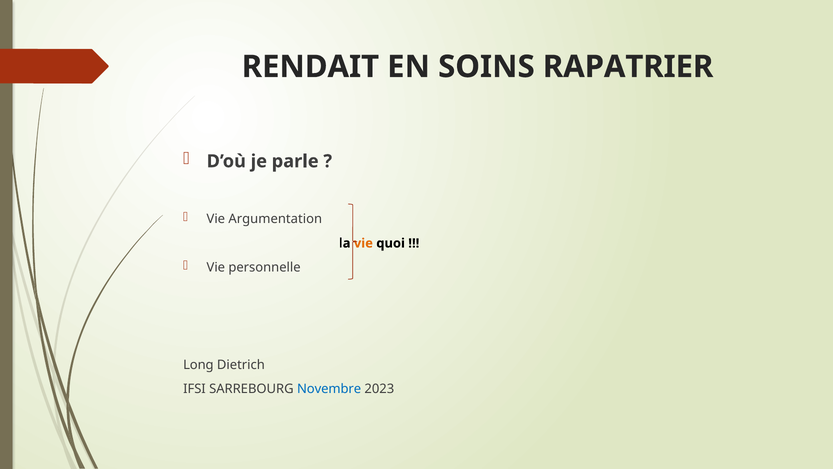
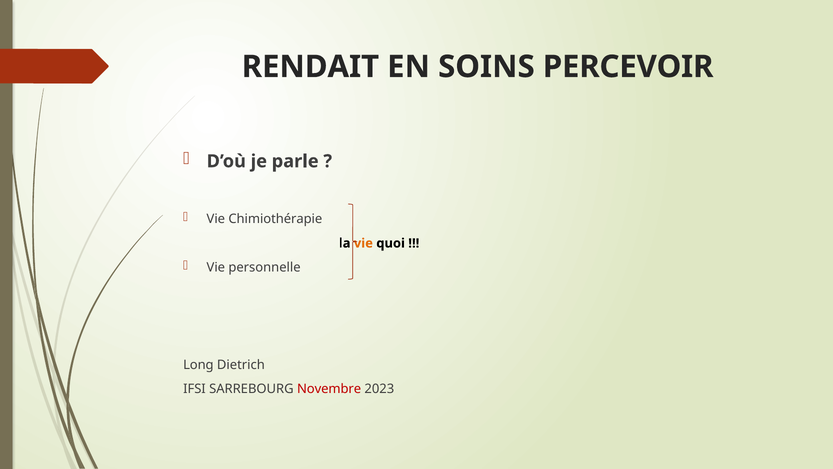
RAPATRIER: RAPATRIER -> PERCEVOIR (628, 67)
Argumentation: Argumentation -> Chimiothérapie (275, 219)
Novembre colour: blue -> red (329, 389)
